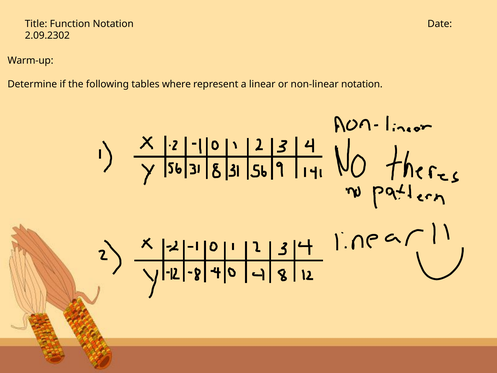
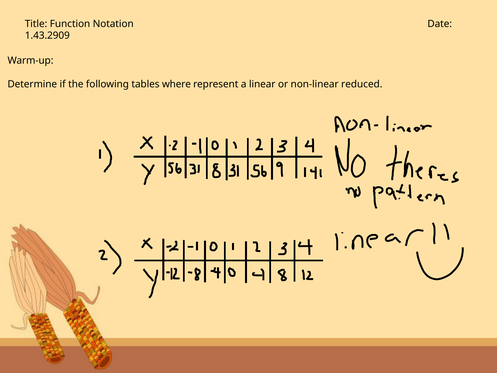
2.09.2302: 2.09.2302 -> 1.43.2909 (47, 36)
non-linear notation: notation -> reduced (362, 84)
